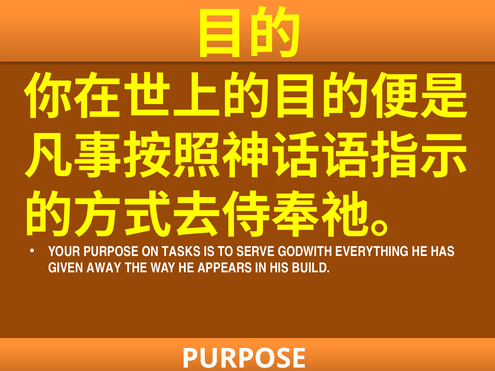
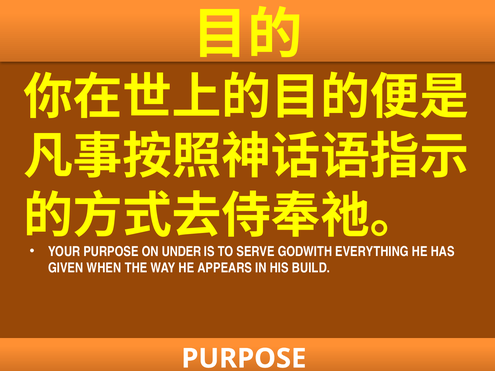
TASKS: TASKS -> UNDER (181, 252)
AWAY: AWAY -> WHEN (104, 268)
